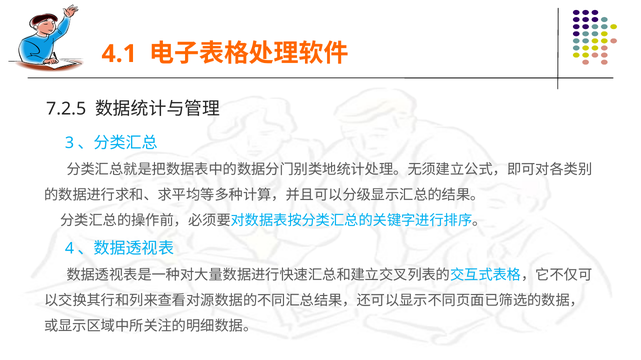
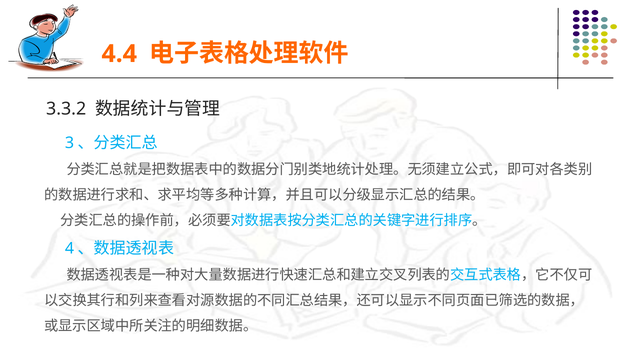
4.1: 4.1 -> 4.4 (119, 54)
7.2.5: 7.2.5 -> 3.3.2 (66, 109)
